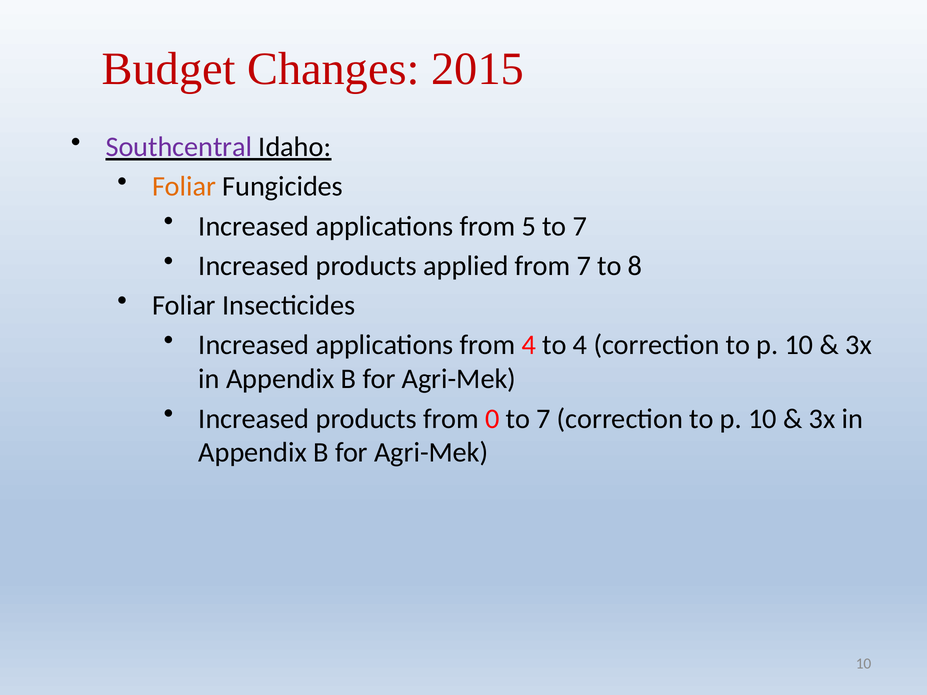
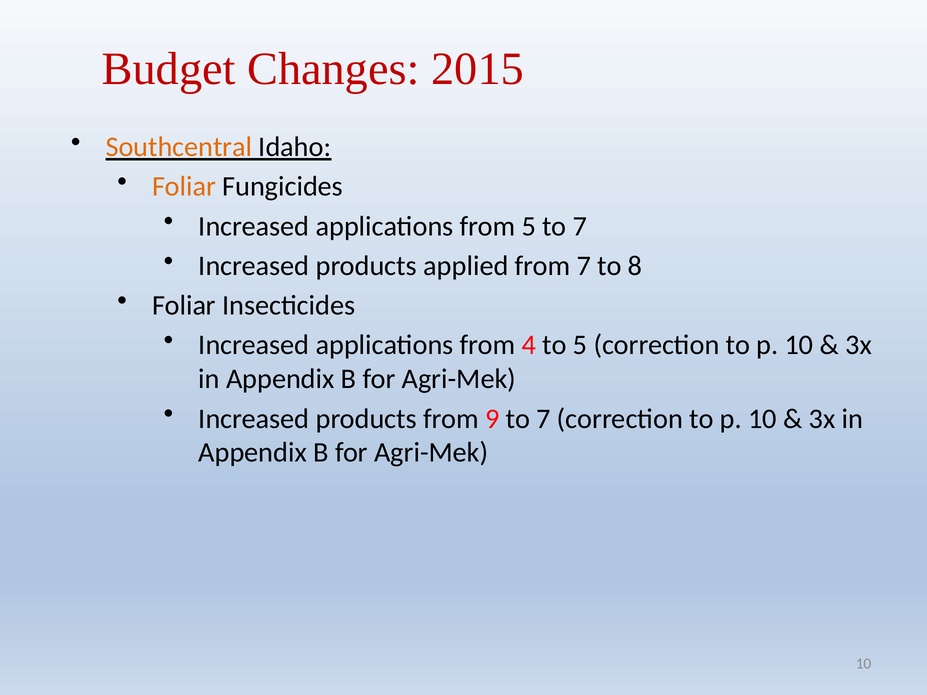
Southcentral colour: purple -> orange (179, 147)
to 4: 4 -> 5 (580, 345)
0: 0 -> 9 (493, 419)
